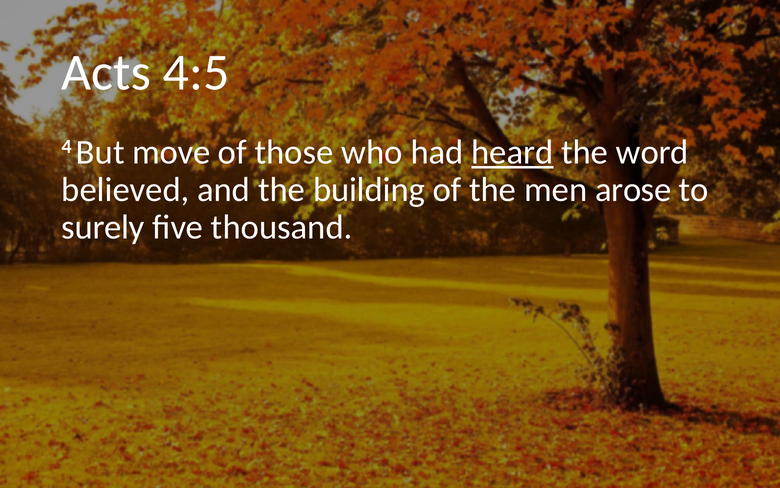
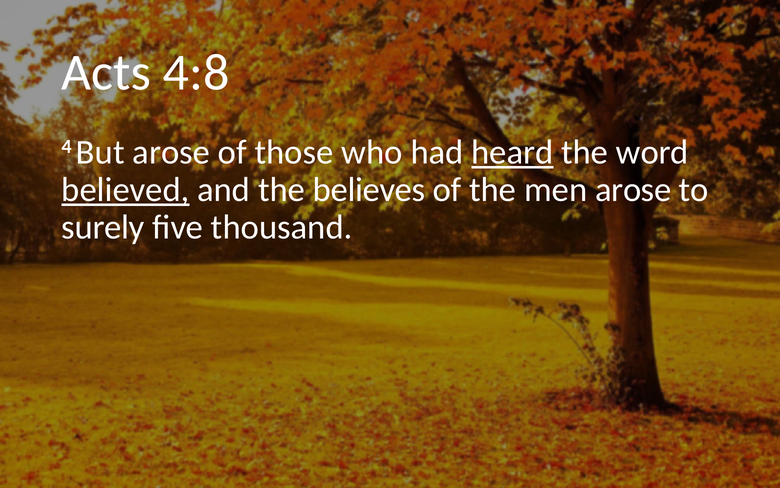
4:5: 4:5 -> 4:8 (196, 73)
But move: move -> arose (171, 152)
believed underline: none -> present (125, 190)
building: building -> believes (369, 190)
